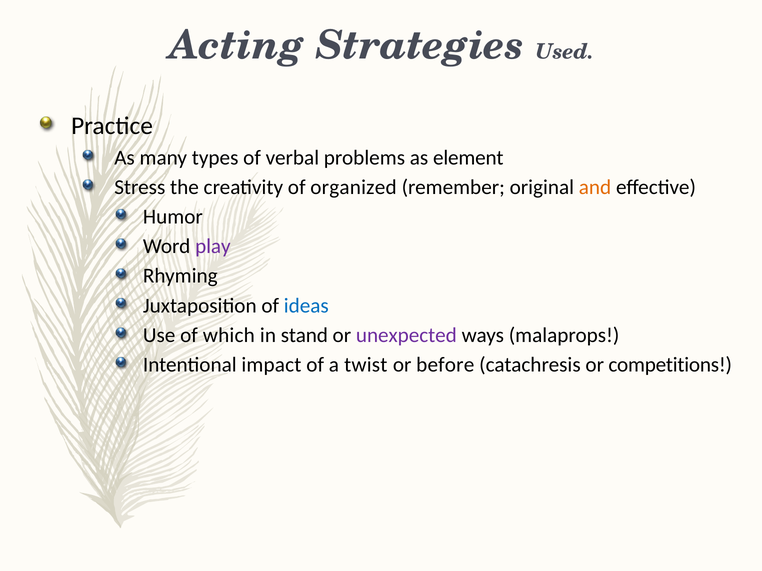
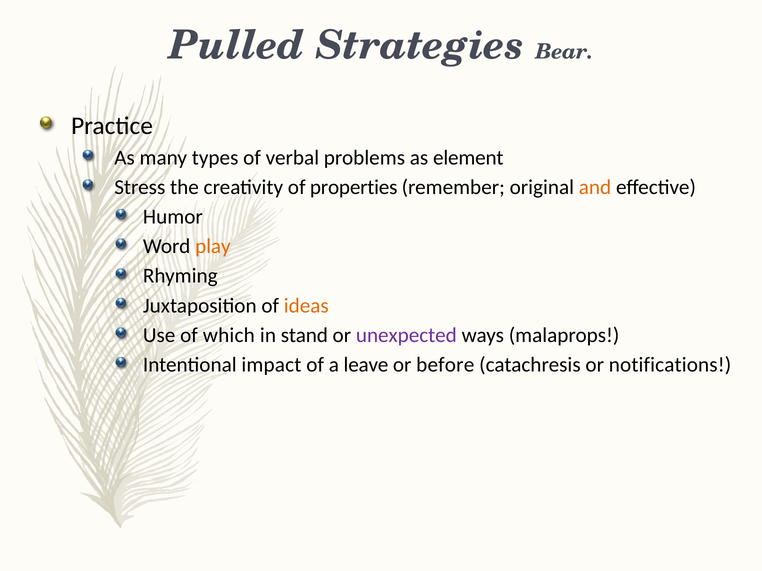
Acting: Acting -> Pulled (237, 46)
Used: Used -> Bear (565, 52)
organized: organized -> properties (354, 187)
play colour: purple -> orange (213, 247)
ideas colour: blue -> orange (306, 306)
twist: twist -> leave (366, 365)
competitions: competitions -> notifications (670, 365)
